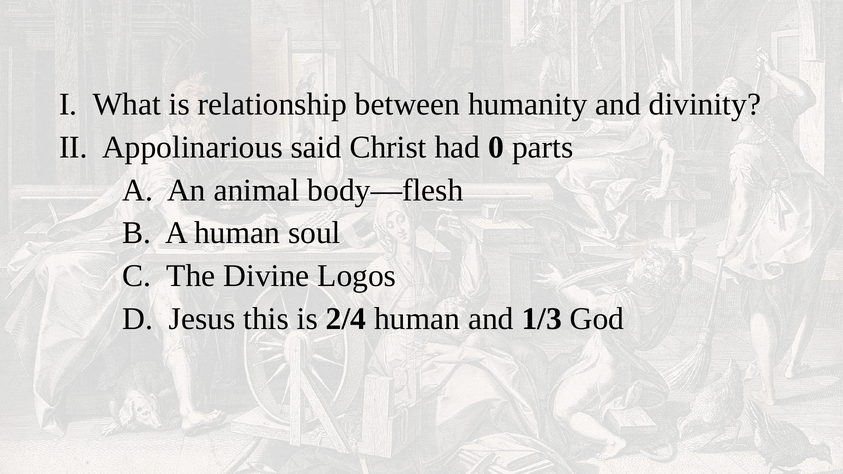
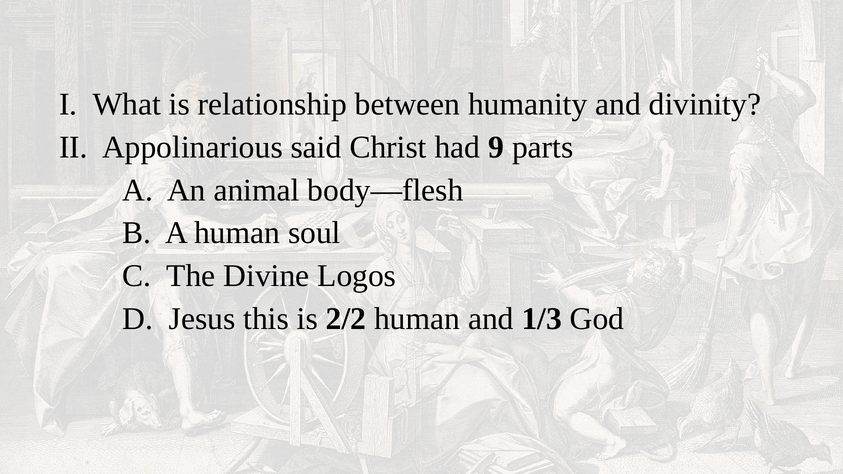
0: 0 -> 9 (496, 147)
2/4: 2/4 -> 2/2 (346, 319)
